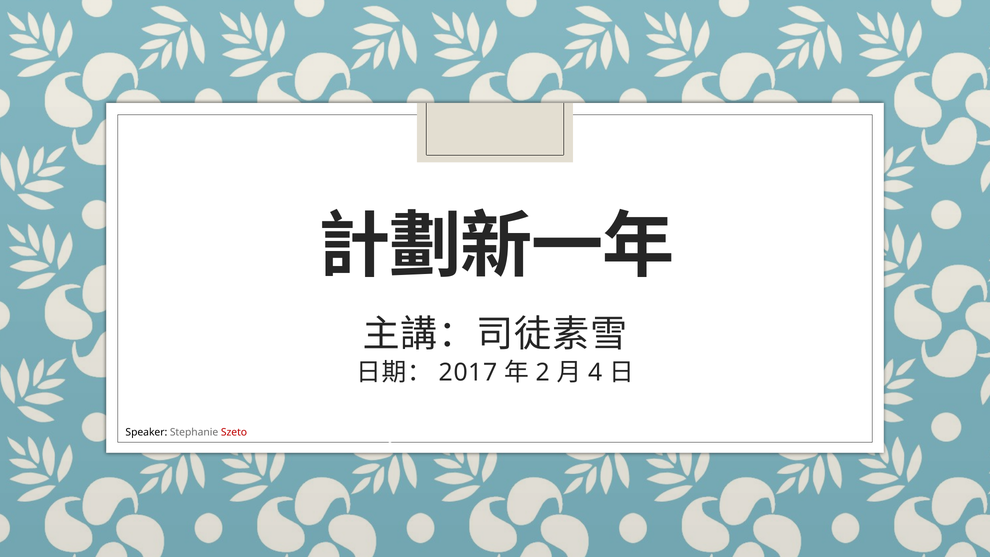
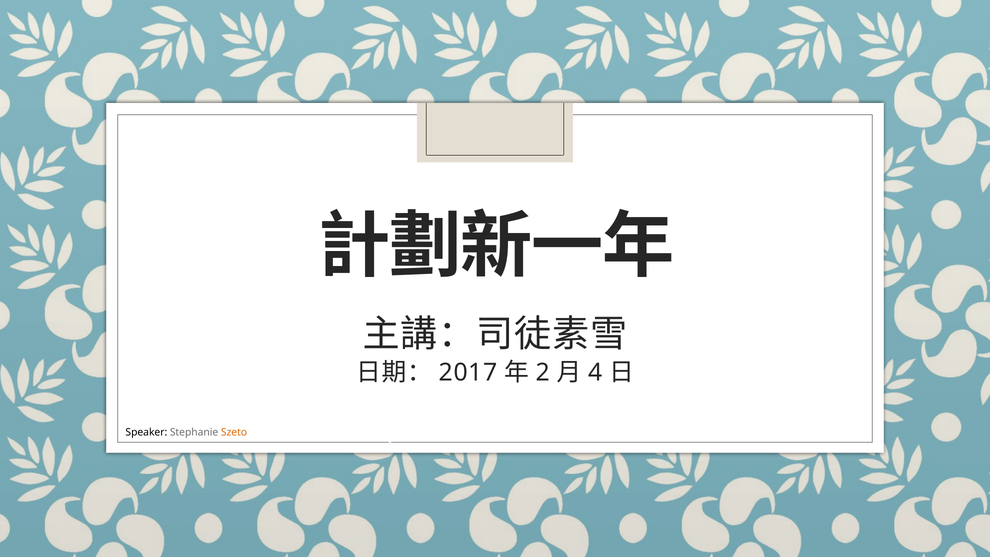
Szeto colour: red -> orange (234, 432)
